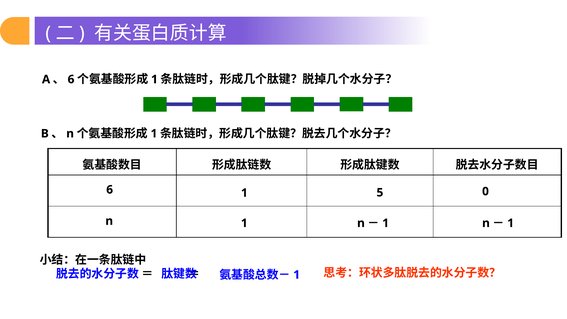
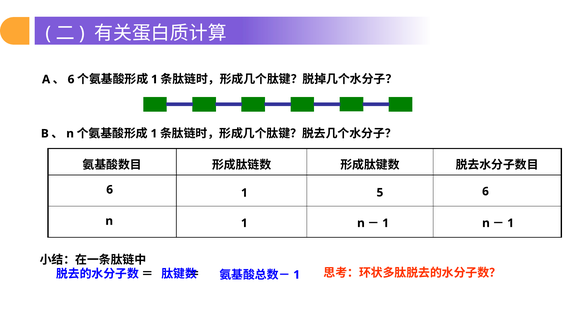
6 0: 0 -> 6 (485, 191)
